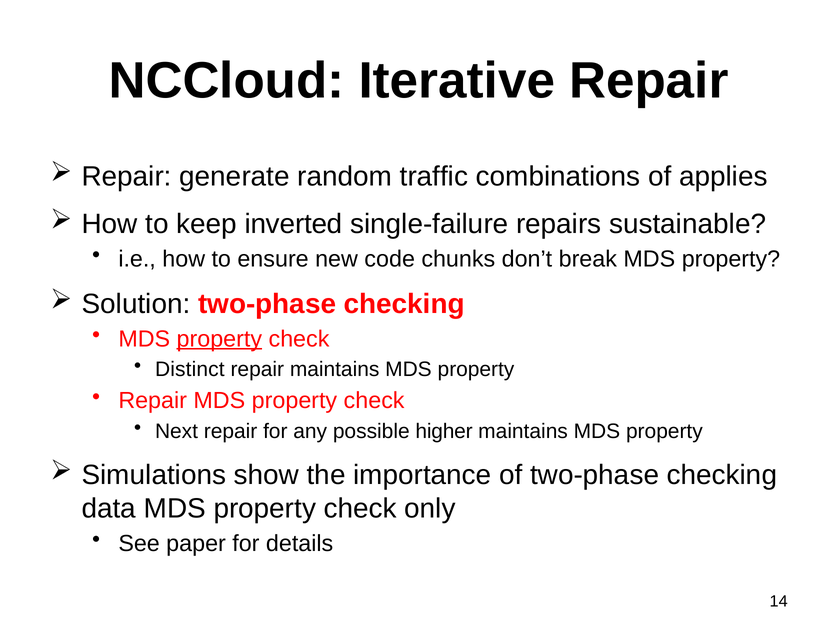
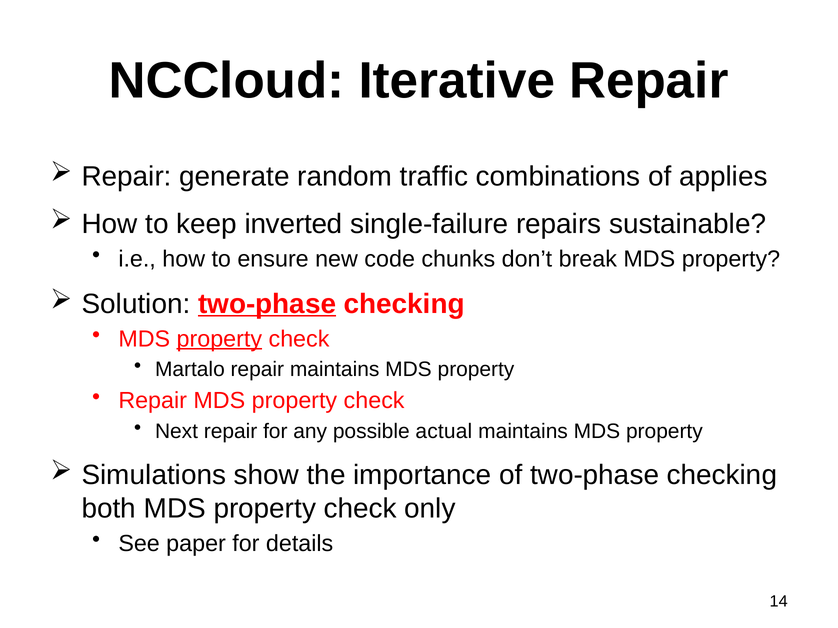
two-phase underline: none -> present (267, 304)
Distinct: Distinct -> Martalo (190, 370)
higher: higher -> actual (444, 432)
data: data -> both (109, 509)
